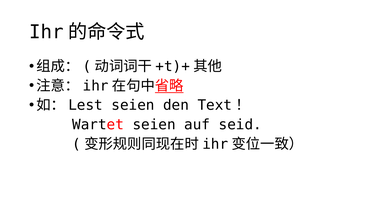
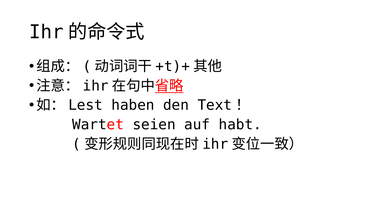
seien: seien -> haben (133, 105)
seid: seid -> habt (240, 125)
